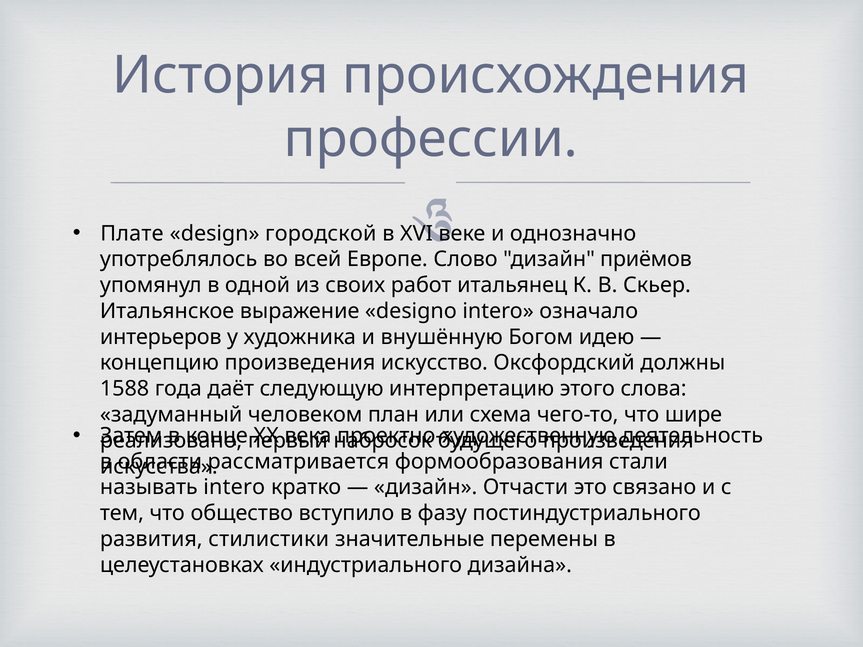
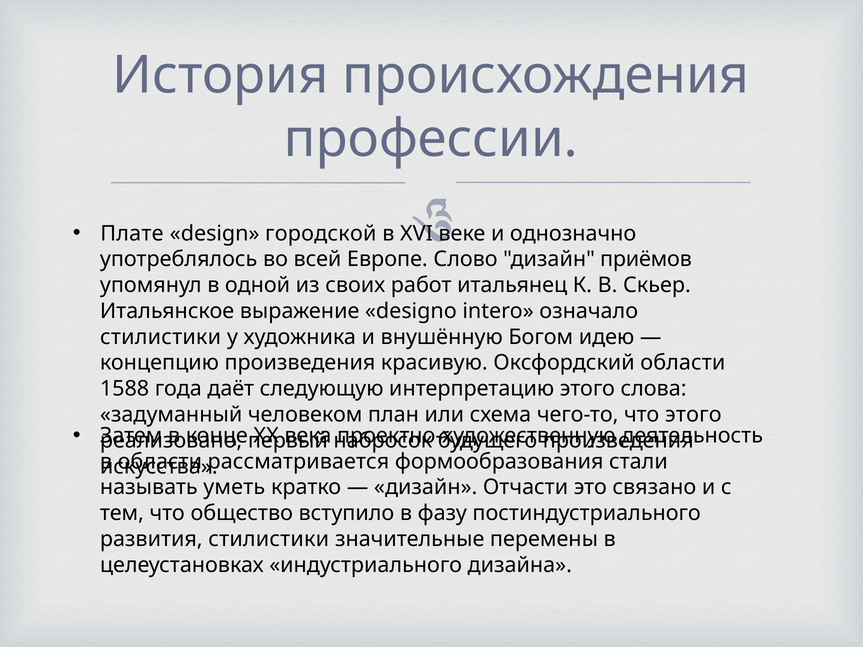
интерьеров: интерьеров -> стилистики (161, 337)
искусство: искусство -> красивую (434, 363)
Оксфордский должны: должны -> области (683, 363)
что шире: шире -> этого (693, 415)
называть intero: intero -> уметь (234, 488)
